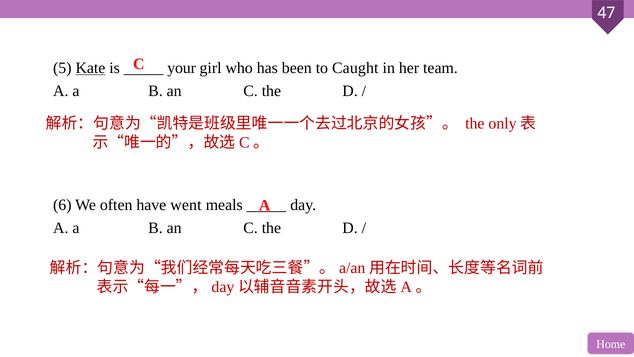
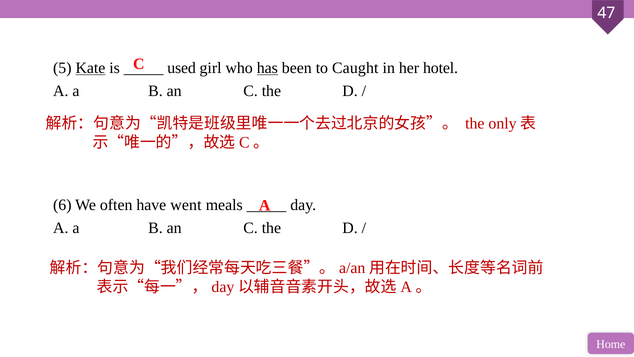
your: your -> used (182, 68)
has underline: none -> present (267, 68)
team: team -> hotel (441, 68)
